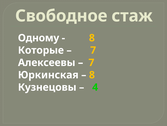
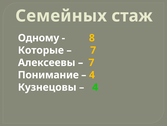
Свободное: Свободное -> Семейных (61, 16)
Юркинская: Юркинская -> Понимание (48, 75)
8: 8 -> 4 (92, 75)
